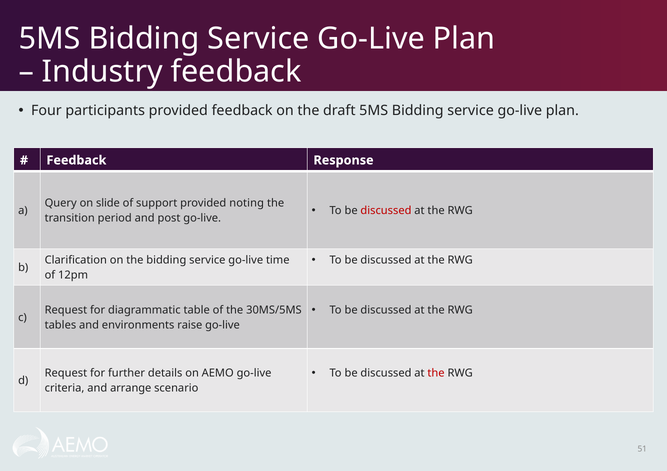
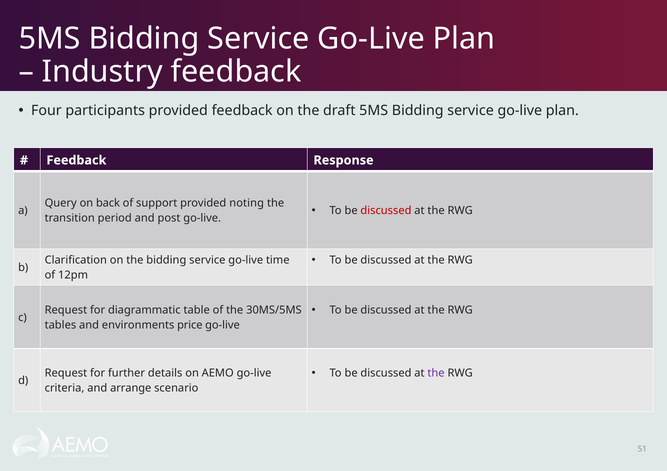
slide: slide -> back (108, 203)
raise: raise -> price (190, 325)
the colour: red -> purple (436, 374)
